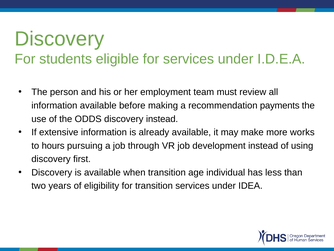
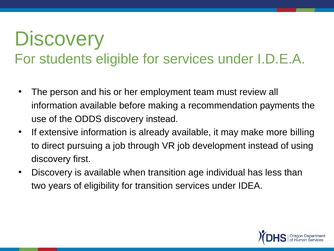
works: works -> billing (302, 132)
hours: hours -> direct (53, 145)
